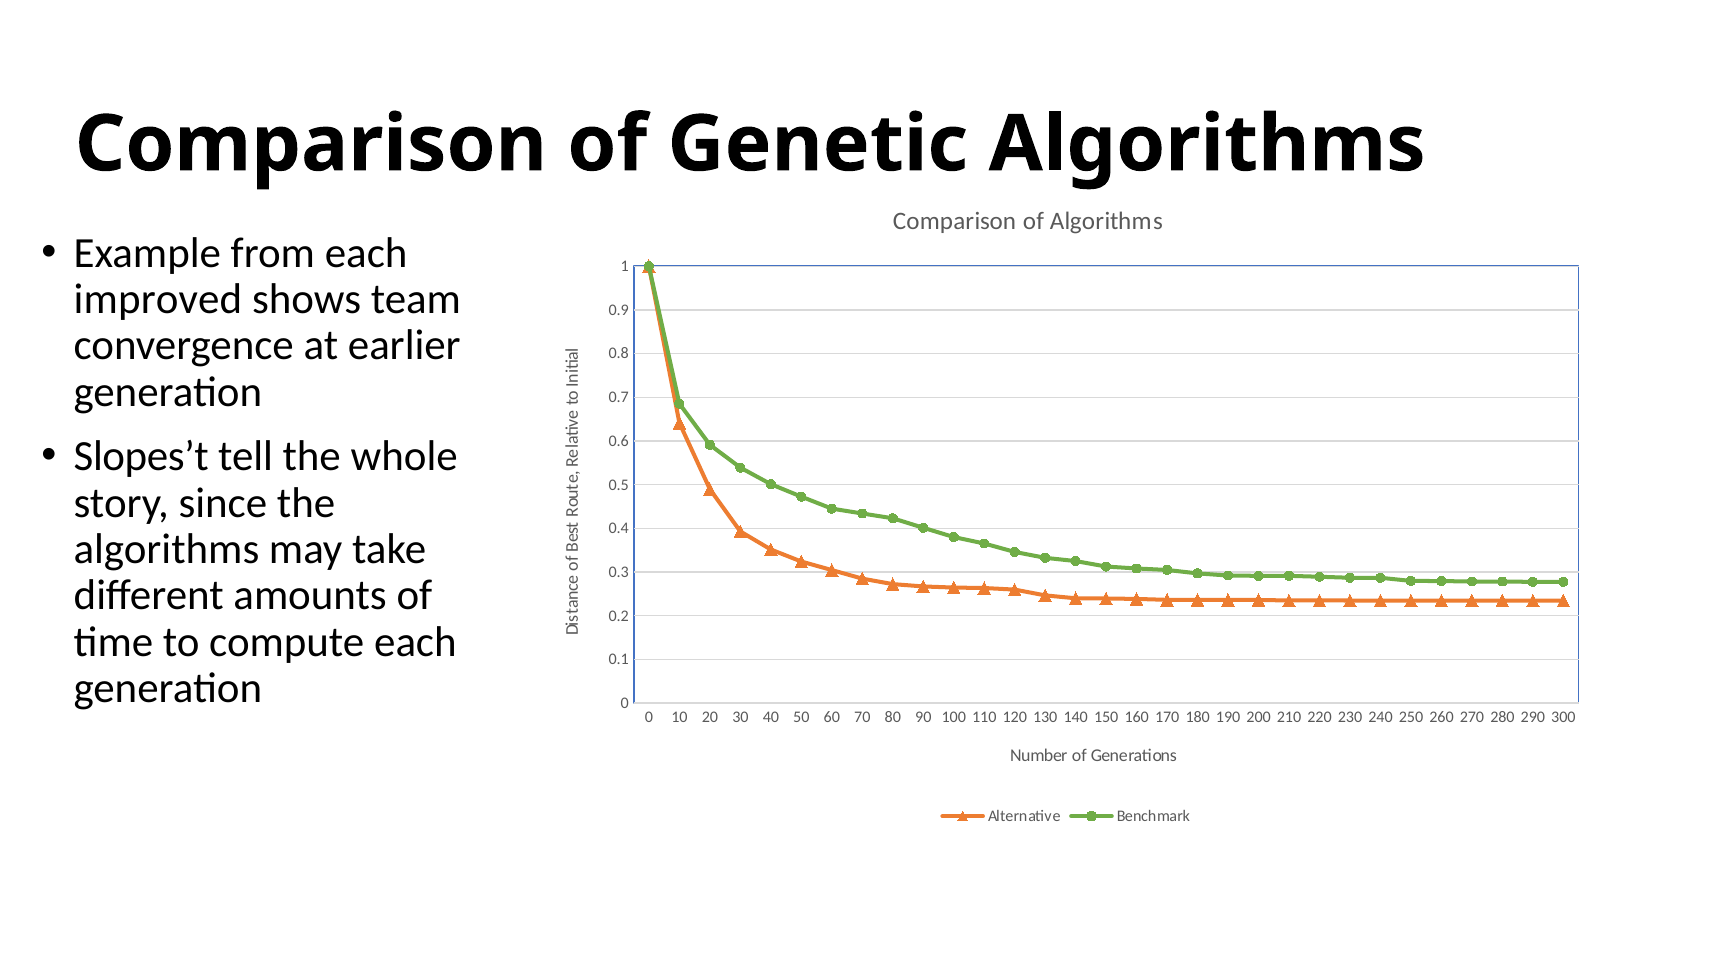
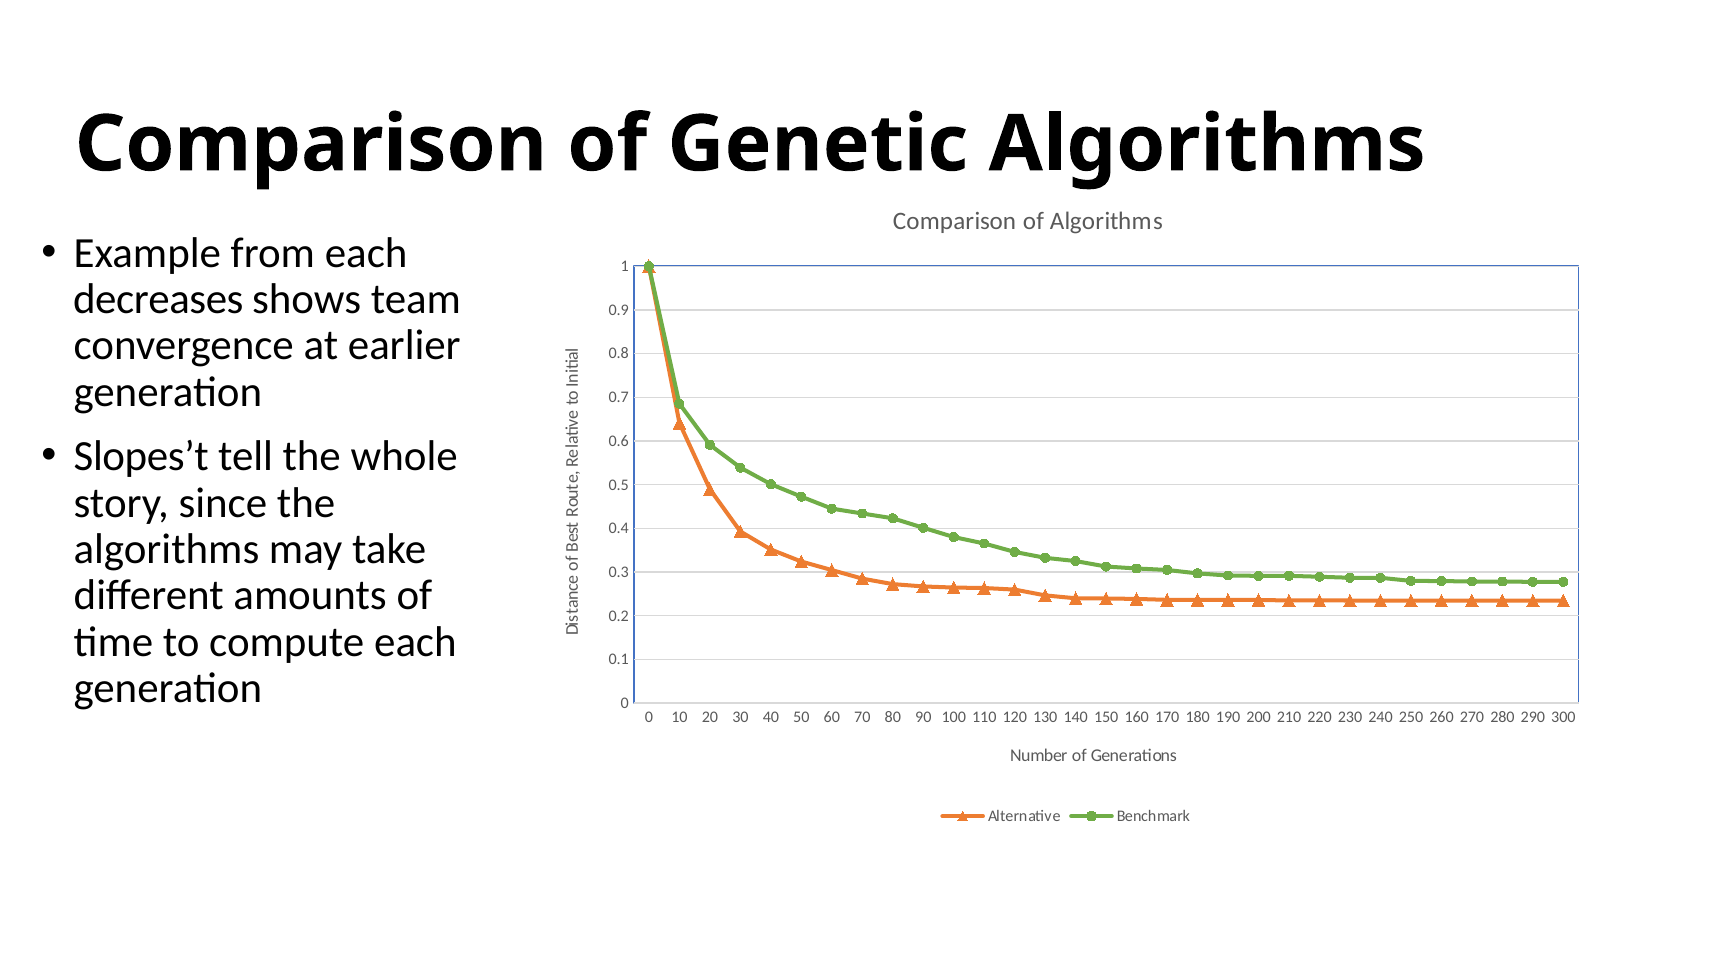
improved: improved -> decreases (158, 299)
